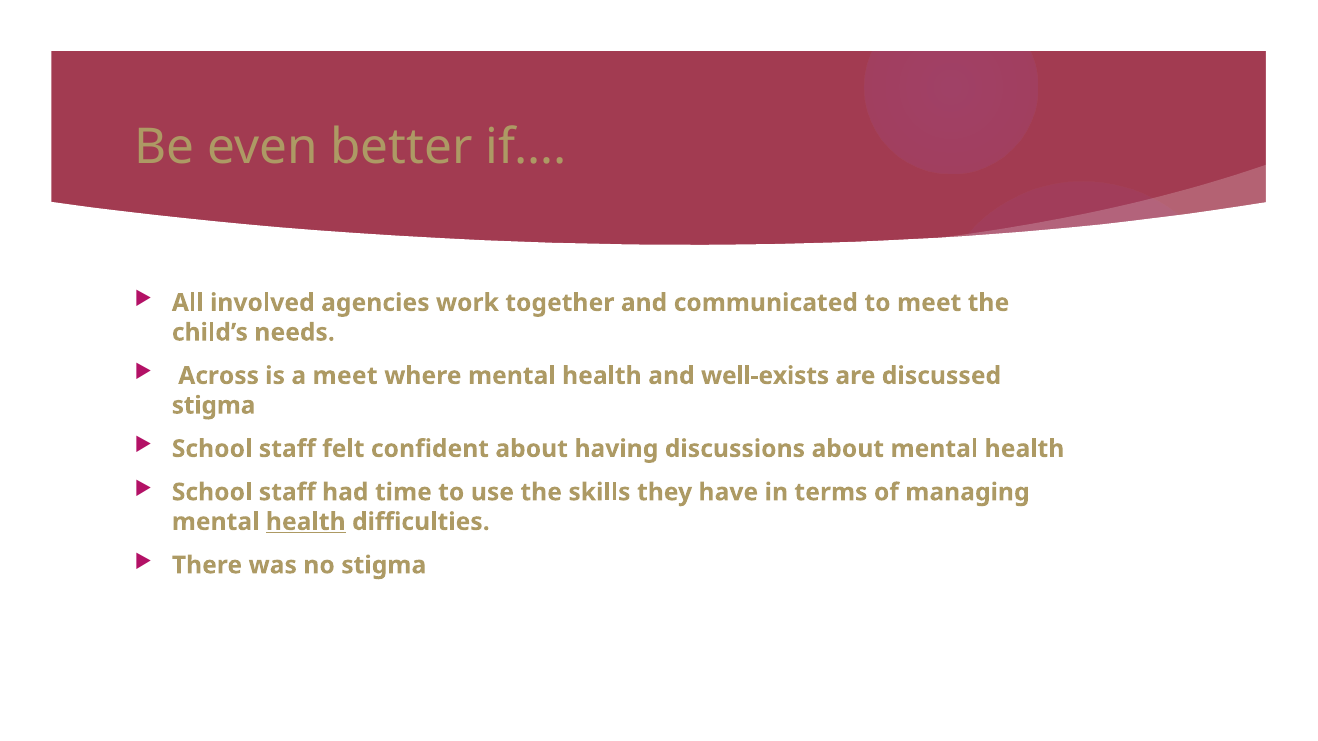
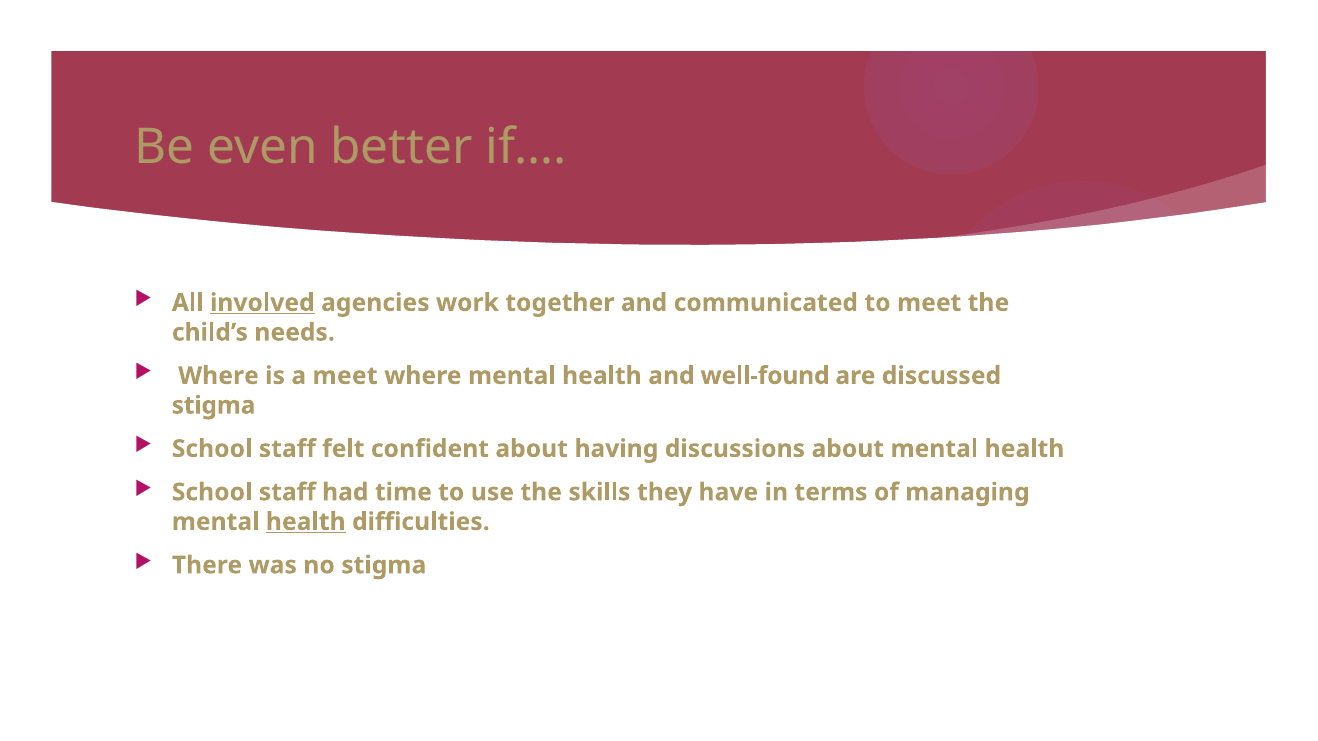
involved underline: none -> present (262, 303)
Across: Across -> Where (219, 376)
well-exists: well-exists -> well-found (765, 376)
